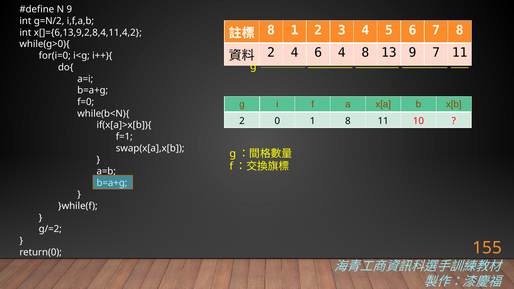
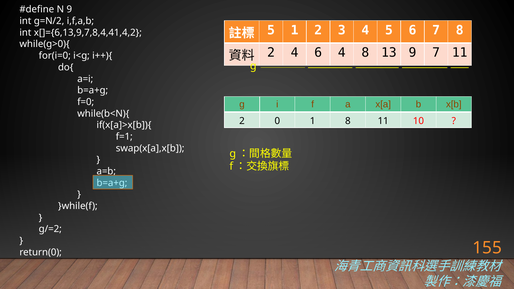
8: 8 -> 5 (271, 30)
x[]={6,13,9,2,8,4,11,4,2: x[]={6,13,9,2,8,4,11,4,2 -> x[]={6,13,9,7,8,4,41,4,2 (88, 33)
